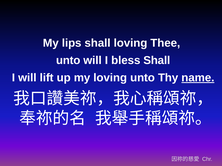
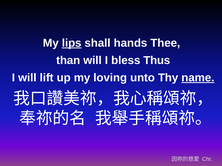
lips underline: none -> present (72, 43)
shall loving: loving -> hands (131, 43)
unto: unto -> than (68, 61)
bless Shall: Shall -> Thus (157, 61)
